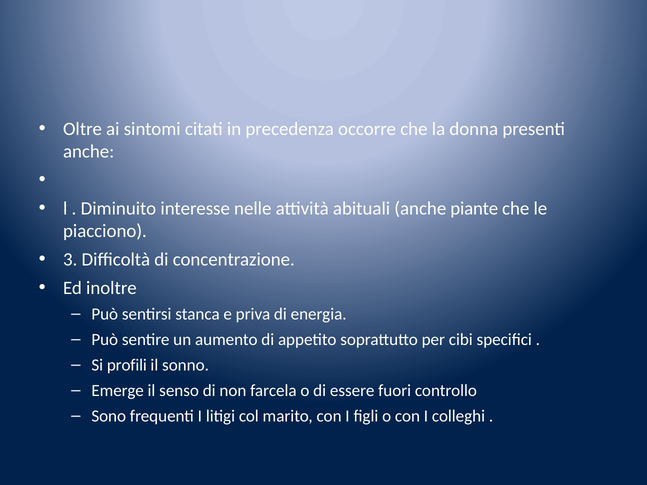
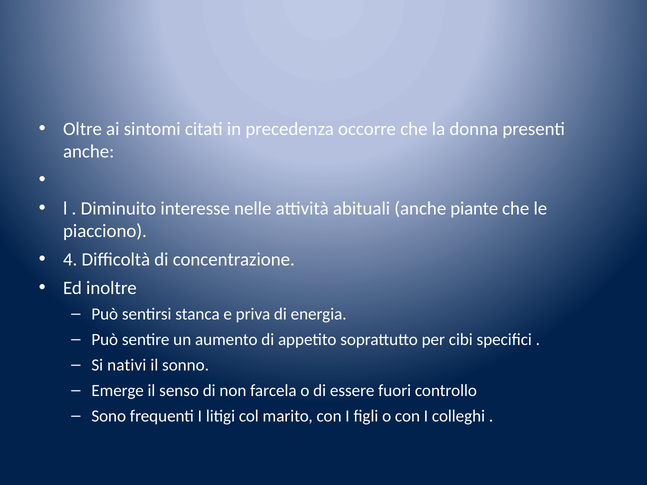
3: 3 -> 4 (70, 260)
profili: profili -> nativi (127, 366)
